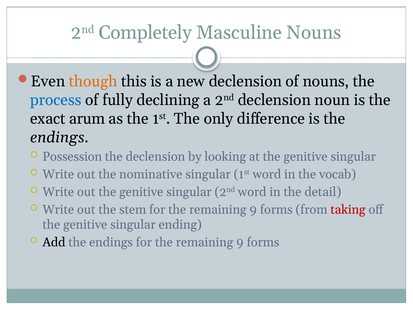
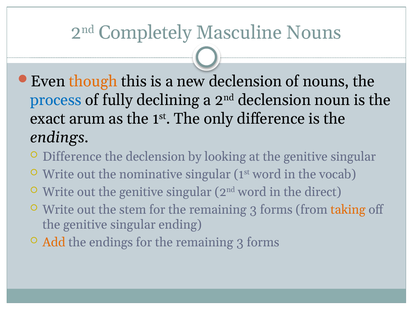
Possession: Possession -> Difference (72, 156)
detail: detail -> direct (323, 192)
9: 9 -> 3 (253, 209)
taking colour: red -> orange (348, 209)
Add colour: black -> orange (54, 242)
9: 9 -> 3 (240, 242)
